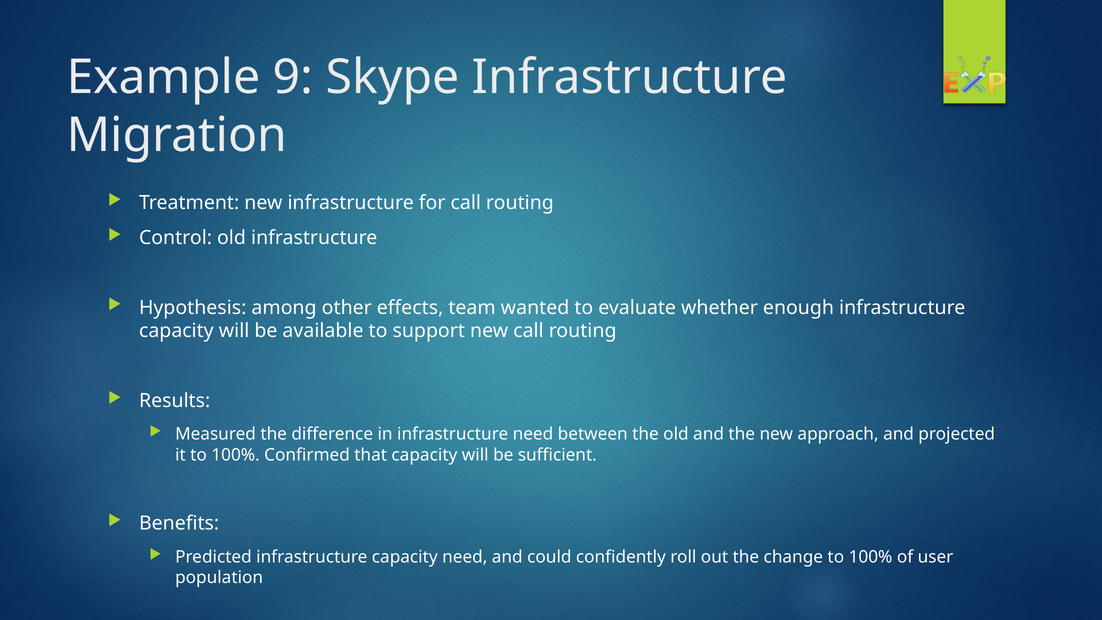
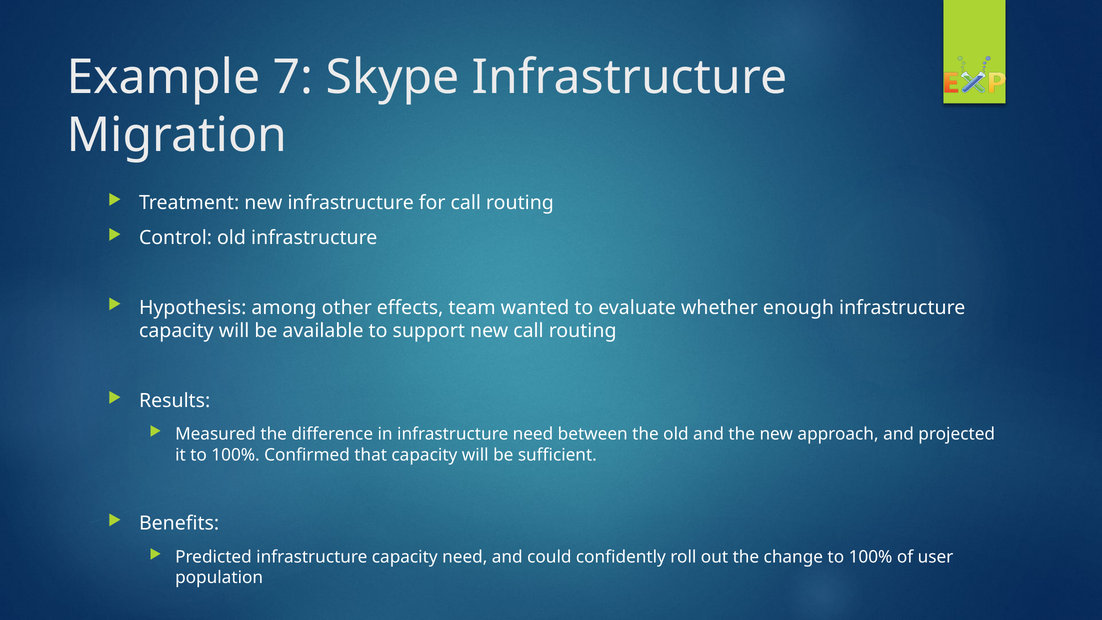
9: 9 -> 7 (293, 77)
